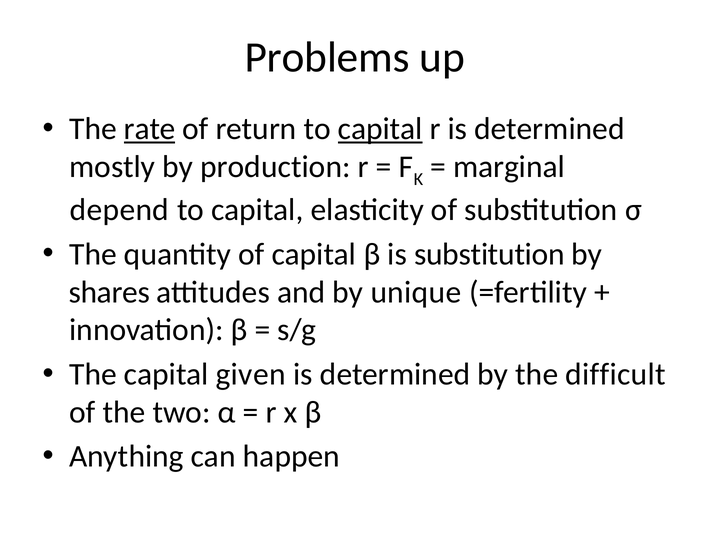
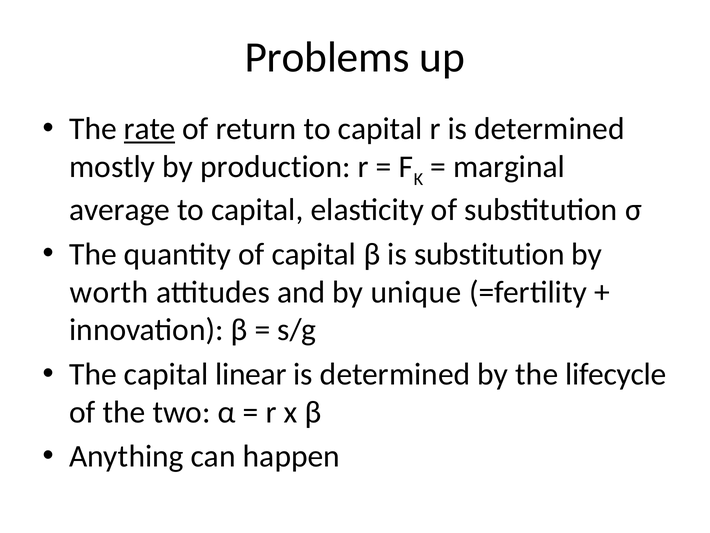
capital underline: present -> none (380, 129)
depend: depend -> average (120, 210)
shares: shares -> worth (109, 292)
given: given -> linear (251, 374)
difficult: difficult -> lifecycle (616, 374)
